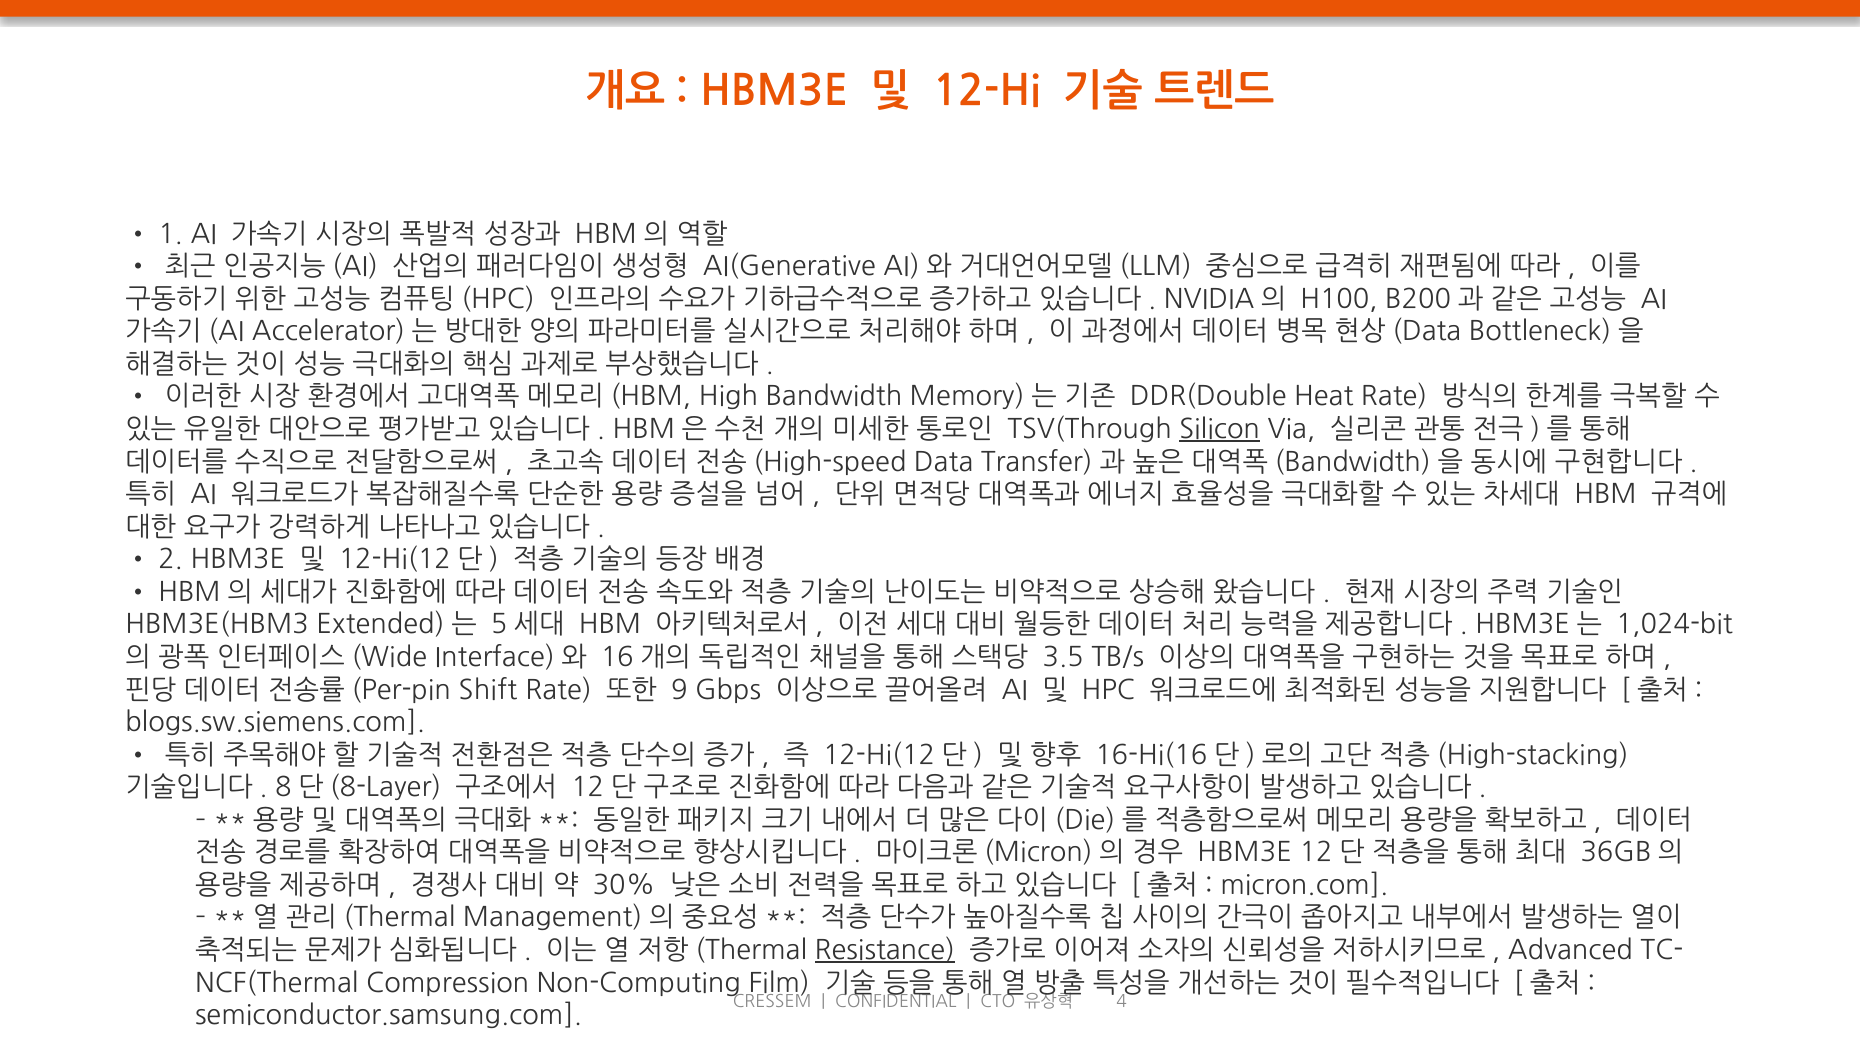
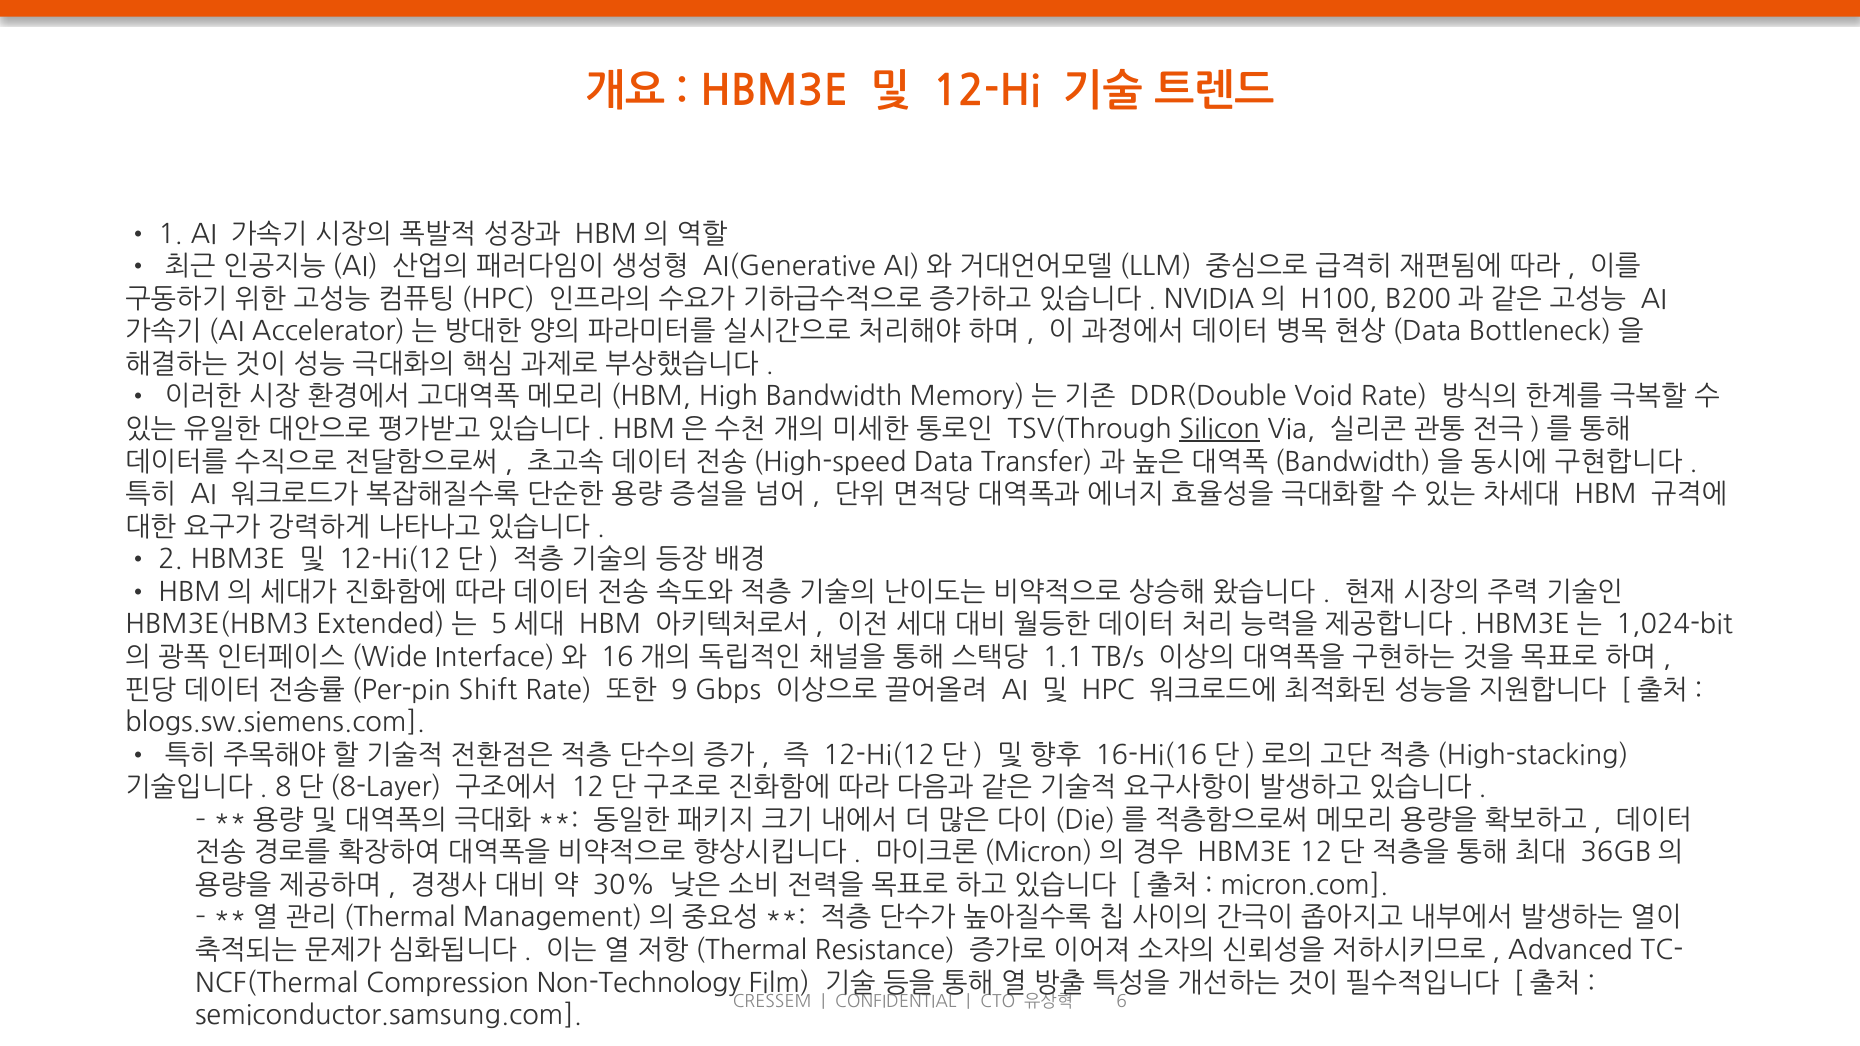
Heat: Heat -> Void (1324, 397)
3.5: 3.5 -> 1.1 (1063, 658)
Resistance underline: present -> none (885, 951)
Non-Computing: Non-Computing -> Non-Technology (639, 983)
4: 4 -> 6 (1122, 1002)
